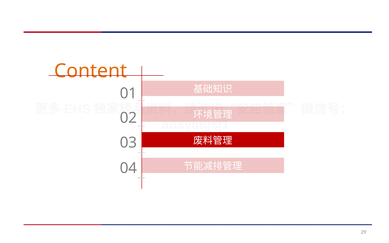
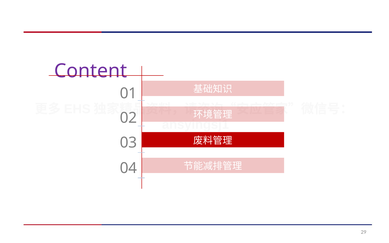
Content colour: orange -> purple (91, 71)
